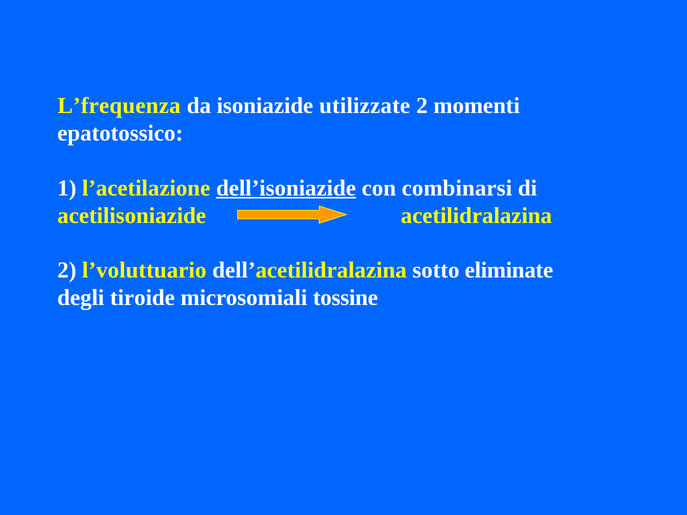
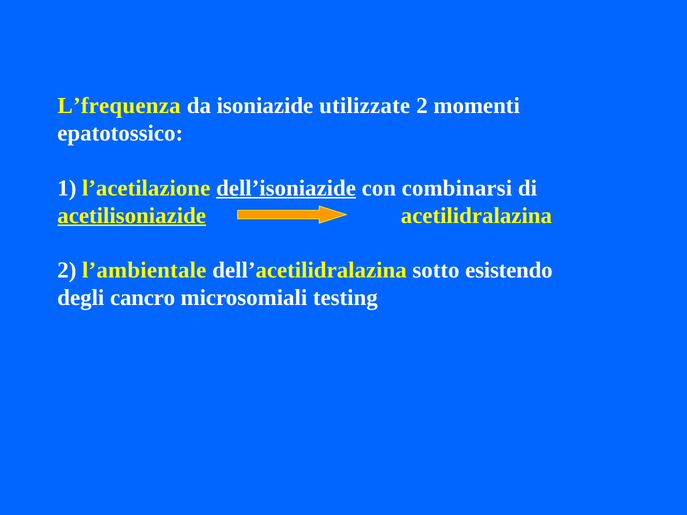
acetilisoniazide underline: none -> present (132, 216)
l’voluttuario: l’voluttuario -> l’ambientale (144, 271)
eliminate: eliminate -> esistendo (509, 271)
tiroide: tiroide -> cancro (143, 298)
tossine: tossine -> testing (345, 298)
